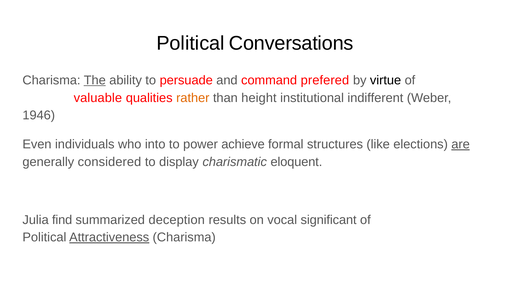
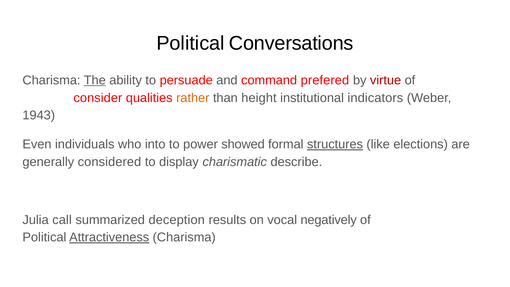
virtue colour: black -> red (386, 80)
valuable: valuable -> consider (98, 98)
indifferent: indifferent -> indicators (375, 98)
1946: 1946 -> 1943 (39, 115)
achieve: achieve -> showed (243, 144)
structures underline: none -> present (335, 144)
are underline: present -> none (461, 144)
eloquent: eloquent -> describe (296, 162)
find: find -> call (62, 220)
significant: significant -> negatively (329, 220)
